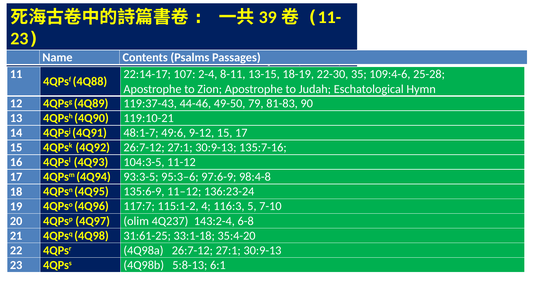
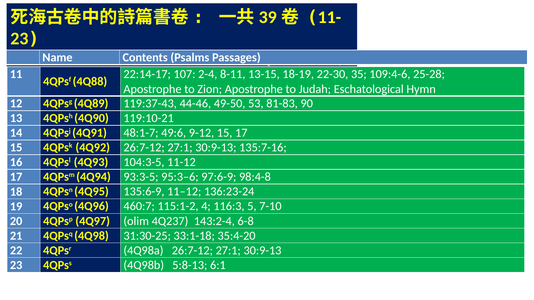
79: 79 -> 53 (256, 104)
117:7: 117:7 -> 460:7 (139, 207)
31:61-25: 31:61-25 -> 31:30-25 (147, 236)
